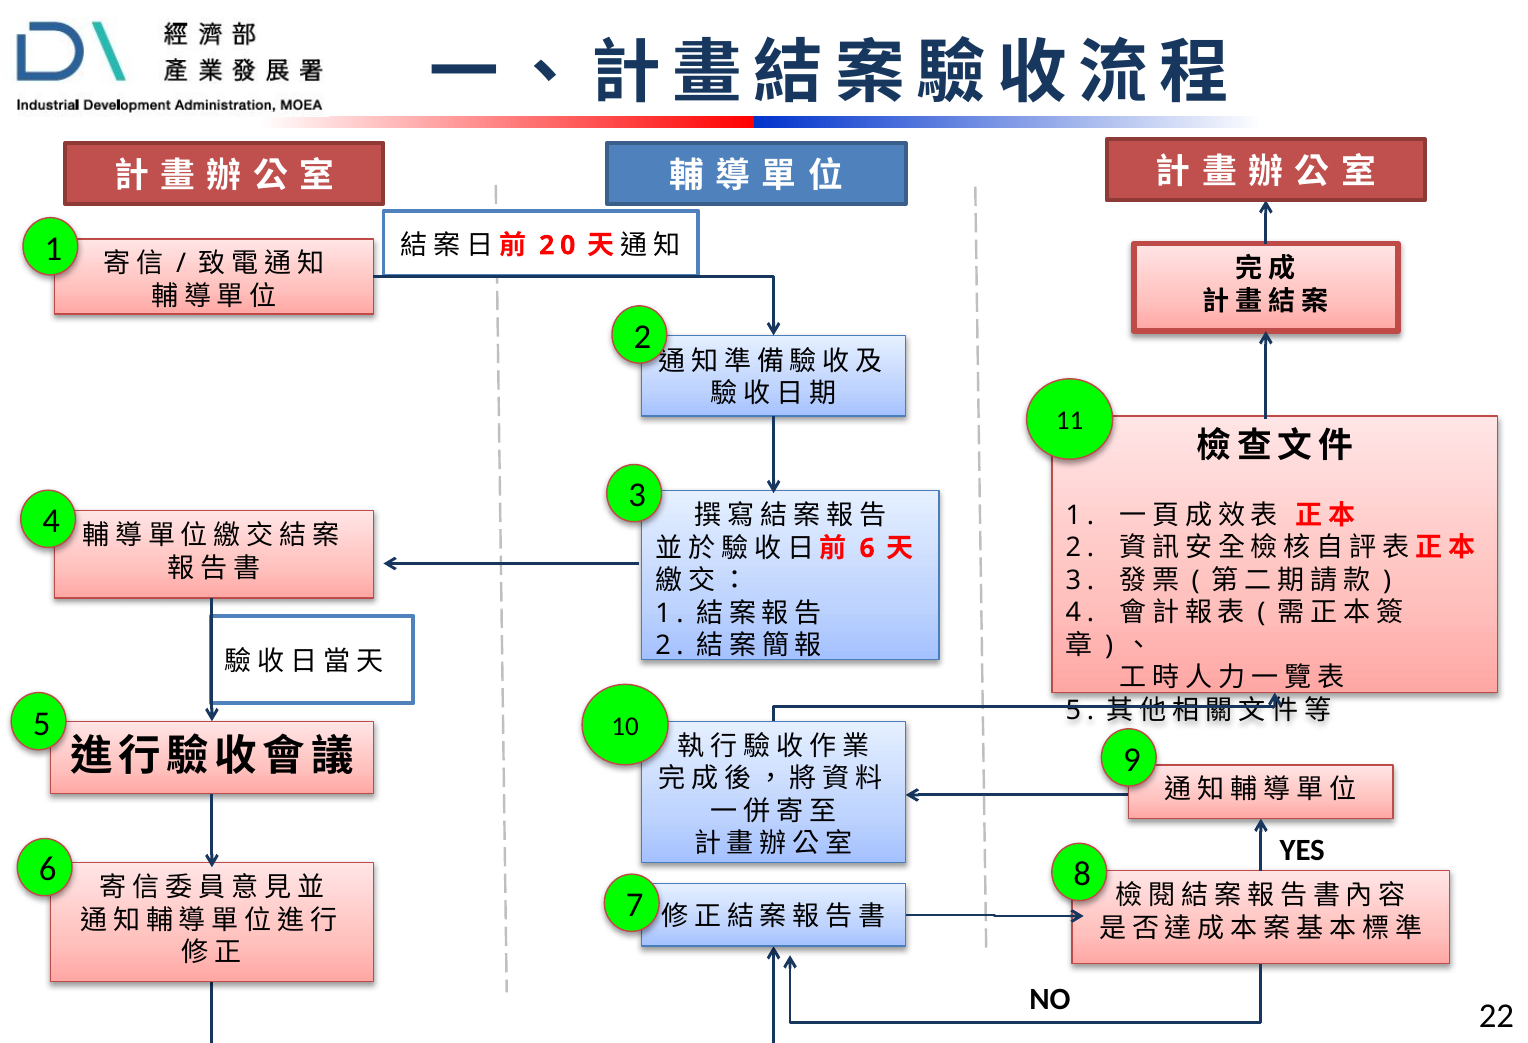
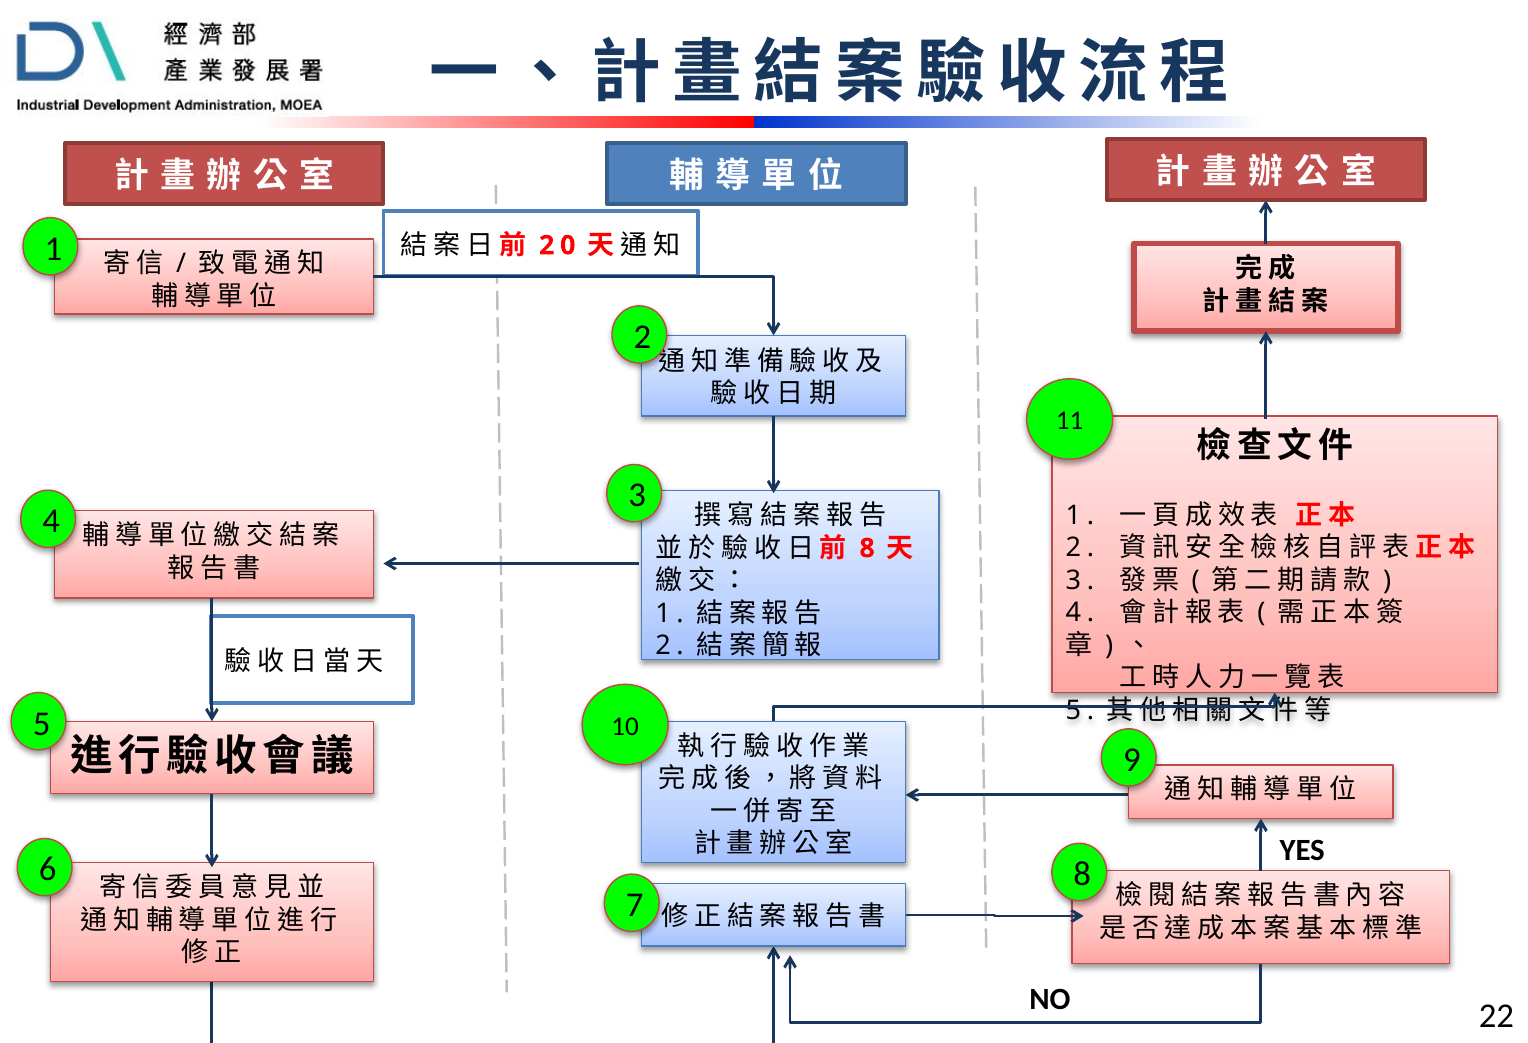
6: 6 -> 8 (867, 548)
